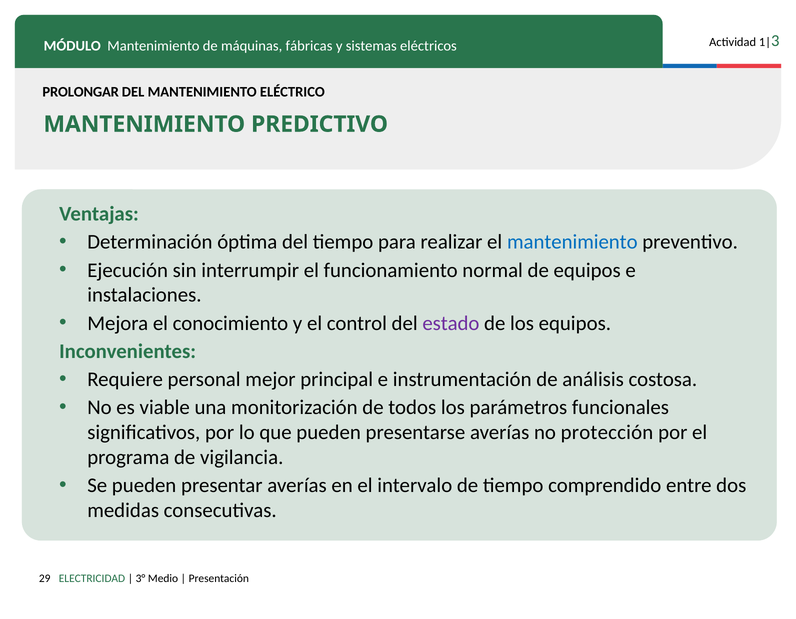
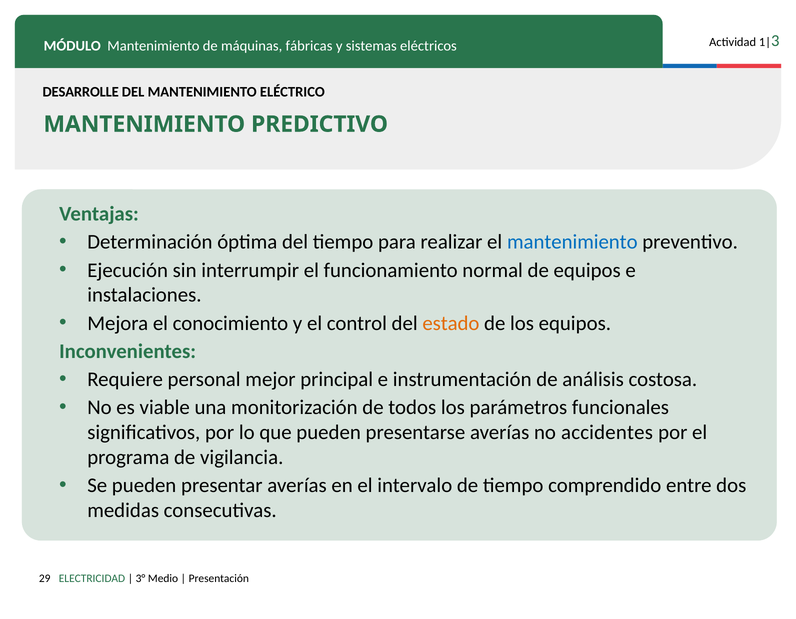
PROLONGAR: PROLONGAR -> DESARROLLE (81, 92)
estado colour: purple -> orange (451, 323)
protección: protección -> accidentes (607, 432)
